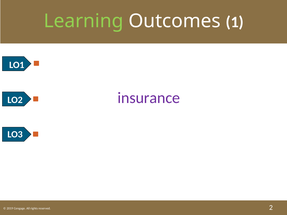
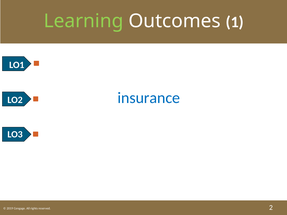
insurance colour: purple -> blue (149, 98)
